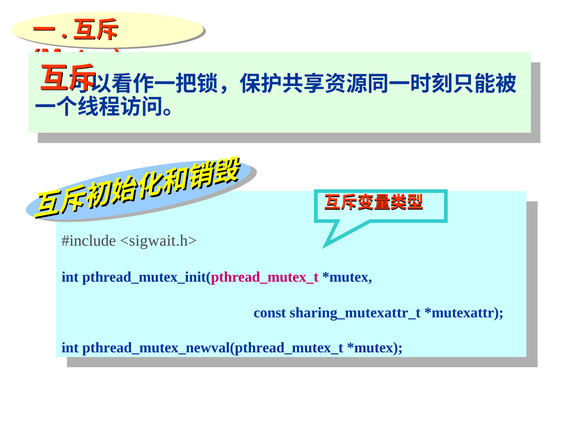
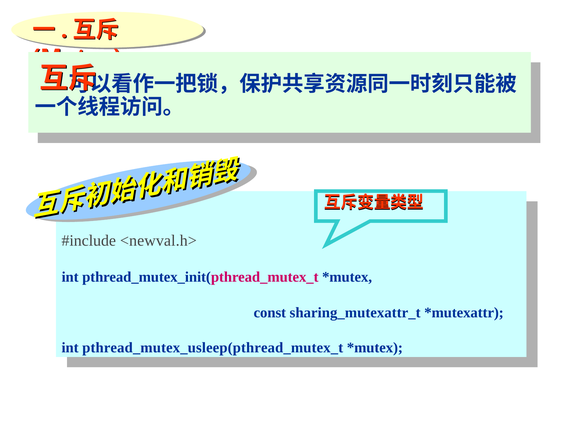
<sigwait.h>: <sigwait.h> -> <newval.h> (158, 240)
pthread_mutex_newval(pthread_mutex_t: pthread_mutex_newval(pthread_mutex_t -> pthread_mutex_usleep(pthread_mutex_t (213, 347)
